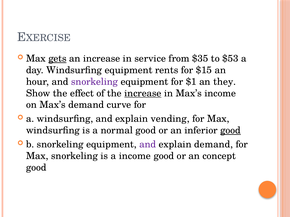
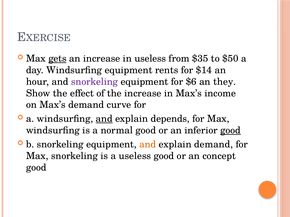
in service: service -> useless (150, 59)
$53: $53 -> $50 (230, 59)
$15: $15 -> $14 (204, 70)
$1: $1 -> $6 (191, 82)
increase underline: present -> none (143, 93)
and underline: none -> present (104, 119)
vending: vending -> depends (170, 119)
and colour: purple -> orange (148, 145)
a income: income -> useless (135, 156)
